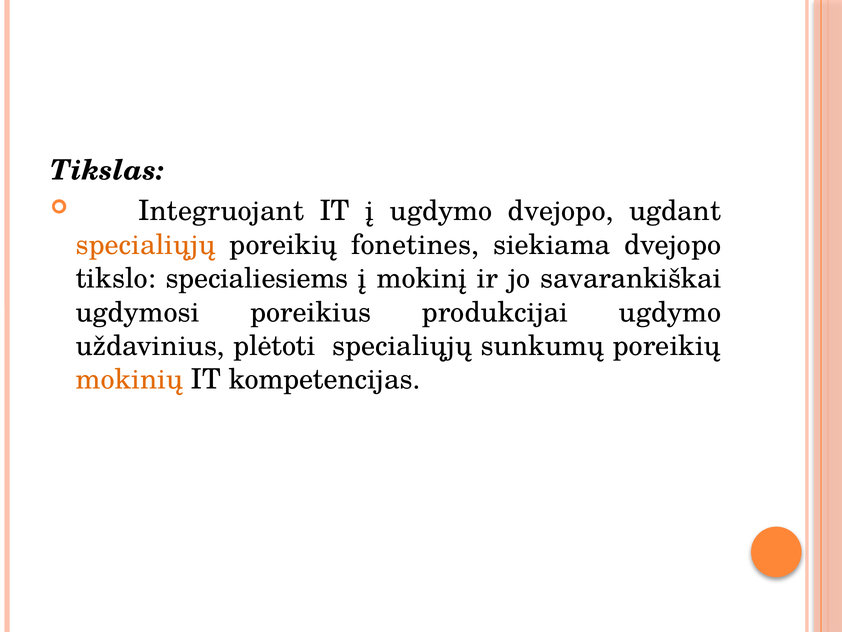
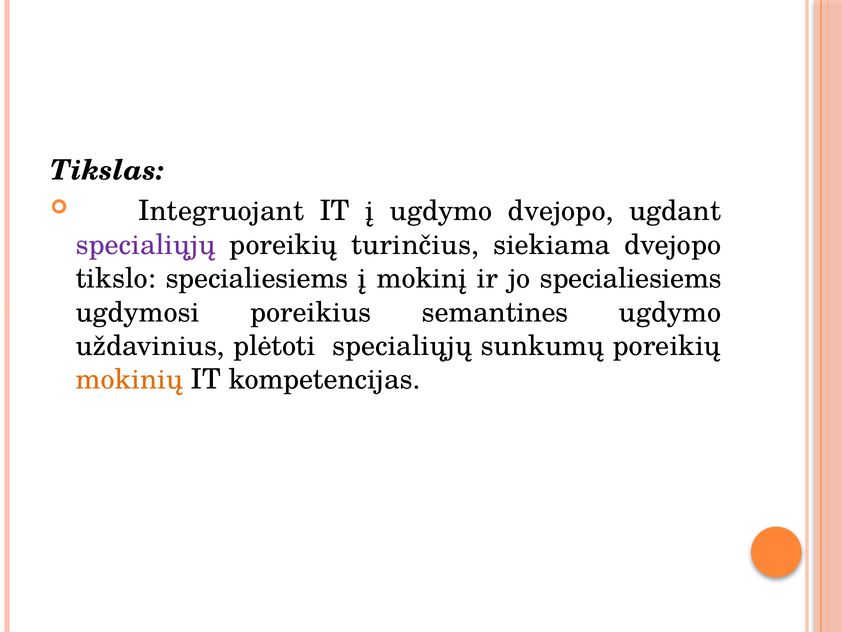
specialiųjų colour: orange -> purple (146, 245)
fonetines: fonetines -> turinčius (415, 245)
jo savarankiškai: savarankiškai -> specialiesiems (631, 278)
produkcijai: produkcijai -> semantines (495, 312)
